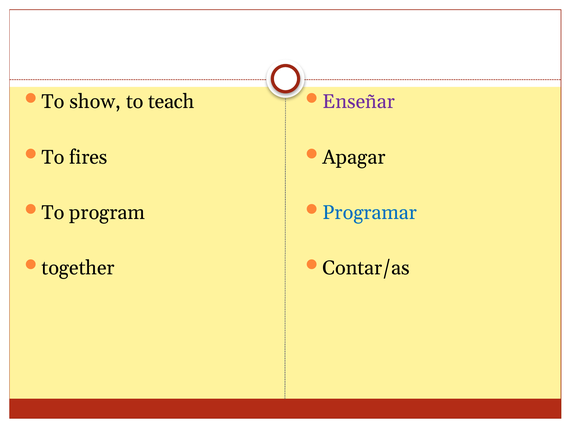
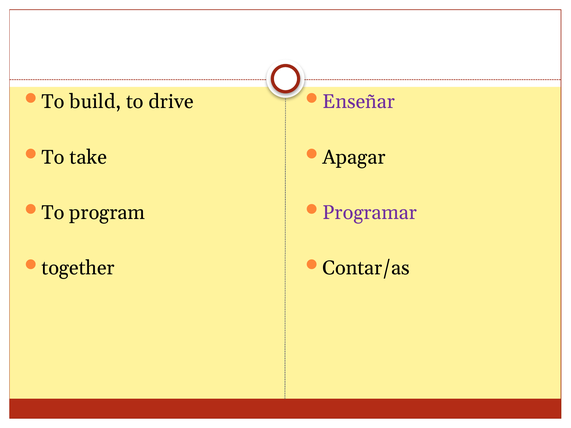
show: show -> build (95, 102)
teach: teach -> drive (171, 102)
fires: fires -> take (88, 157)
Programar colour: blue -> purple (370, 213)
